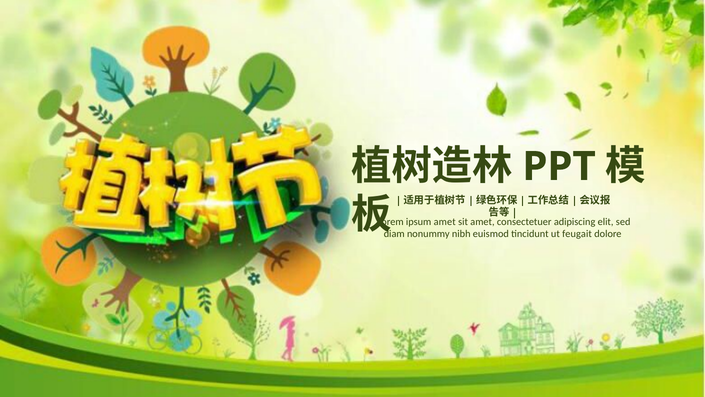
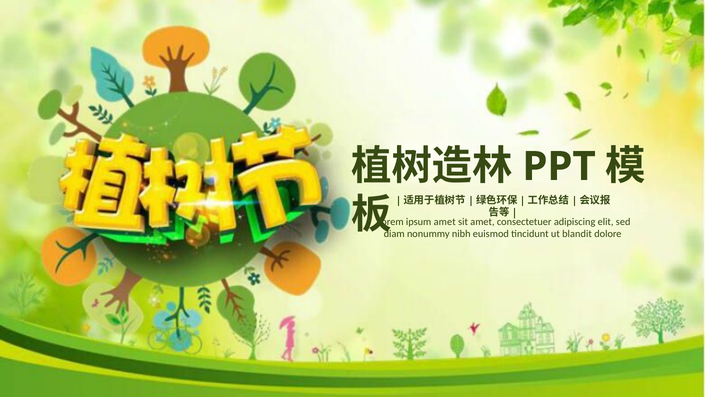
feugait: feugait -> blandit (577, 234)
